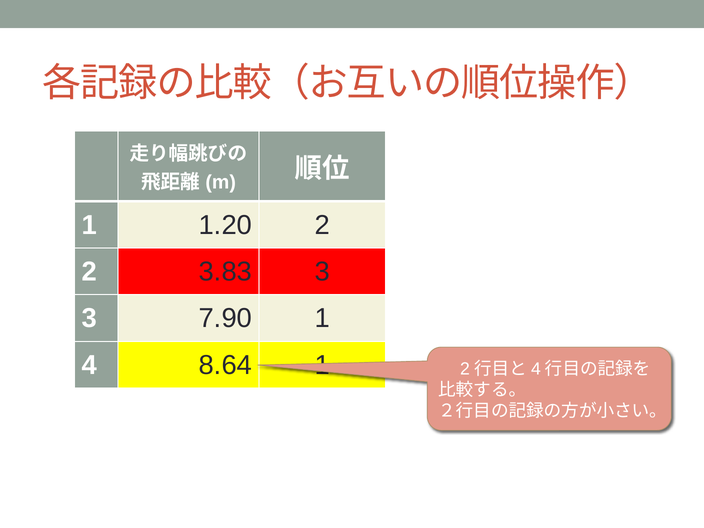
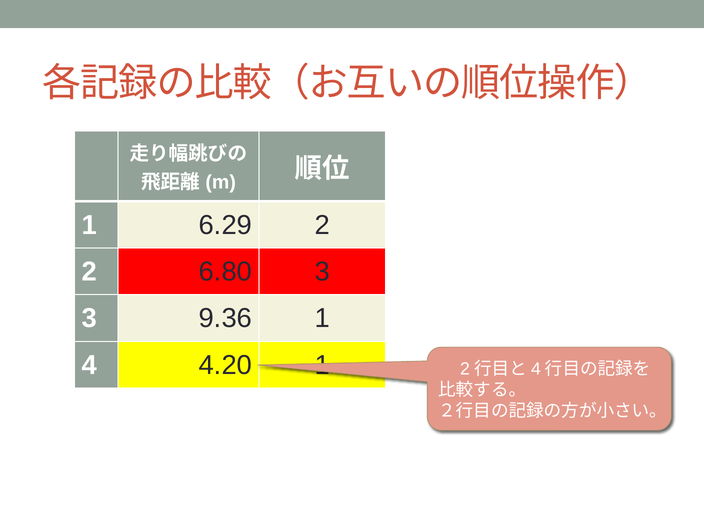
1.20: 1.20 -> 6.29 (225, 225)
3.83: 3.83 -> 6.80 (225, 272)
7.90: 7.90 -> 9.36 (225, 318)
8.64: 8.64 -> 4.20 (225, 365)
